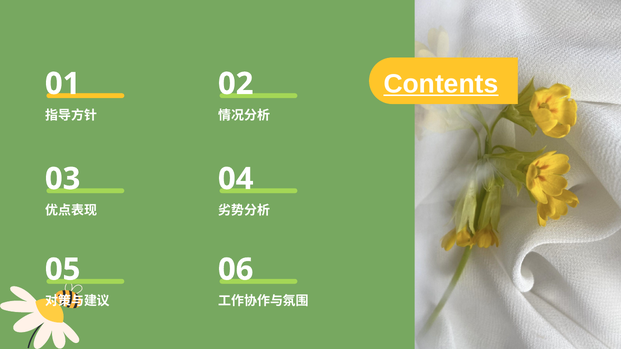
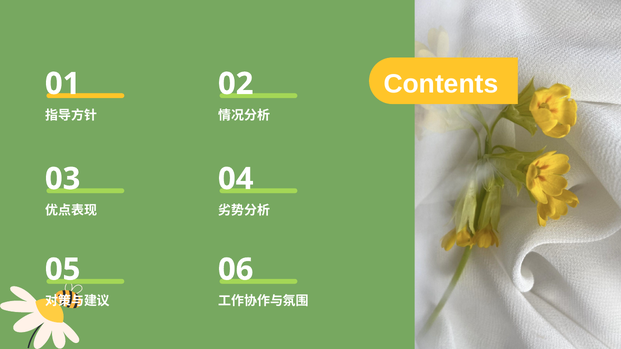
Contents underline: present -> none (441, 84)
